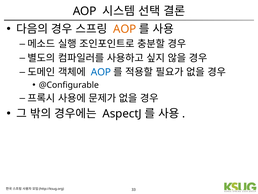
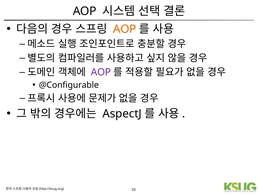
AOP colour: blue -> purple (101, 72)
